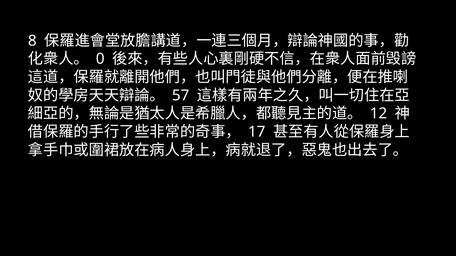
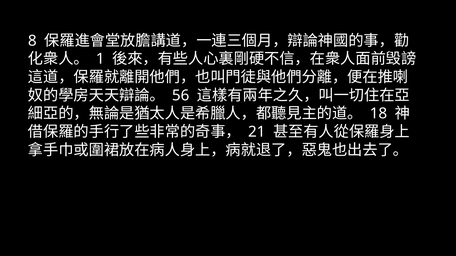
0: 0 -> 1 (100, 59)
57: 57 -> 56 (181, 96)
12: 12 -> 18 (378, 114)
17: 17 -> 21 (257, 132)
